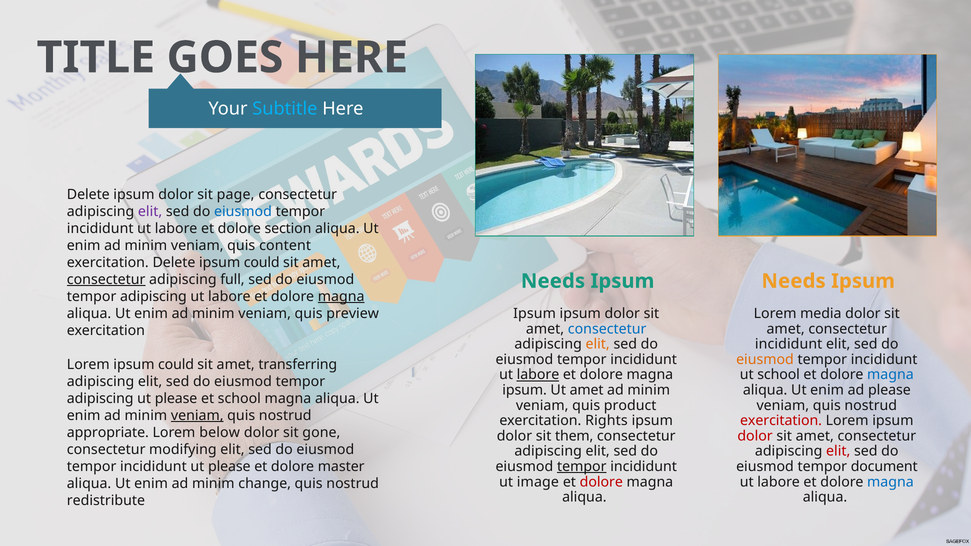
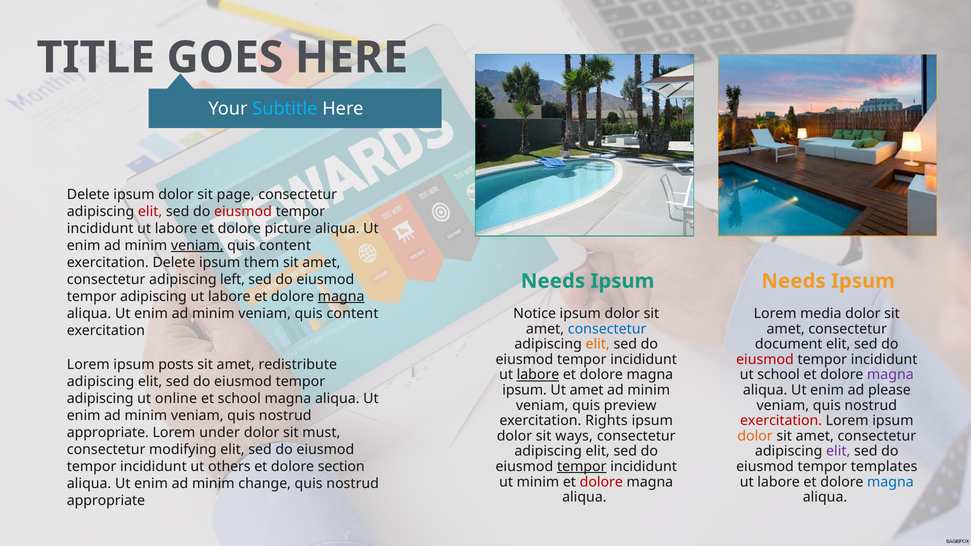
elit colour: purple -> red (150, 212)
eiusmod colour: blue -> red (243, 212)
section: section -> picture (288, 229)
veniam underline: none -> present (197, 246)
could: could -> them (262, 263)
consectetur underline: present -> none (106, 280)
full: full -> left (233, 280)
preview: preview -> content (353, 314)
Ipsum: Ipsum -> Notice (535, 314)
incididunt: incididunt -> document (789, 344)
eiusmod colour: orange -> red (765, 360)
Lorem ipsum could: could -> posts (176, 365)
transferring: transferring -> redistribute (298, 365)
magna colour: blue -> purple (890, 375)
please: please -> online (176, 399)
product: product -> preview (630, 405)
veniam underline: present -> none (197, 416)
below: below -> under (220, 433)
gone: gone -> must (321, 433)
them: them -> ways (574, 436)
dolor colour: red -> orange (755, 436)
elit colour: red -> purple (838, 451)
incididunt ut please: please -> others (229, 467)
master: master -> section (341, 467)
document: document -> templates (884, 467)
ut image: image -> minim (538, 482)
redistribute: redistribute -> appropriate (106, 501)
